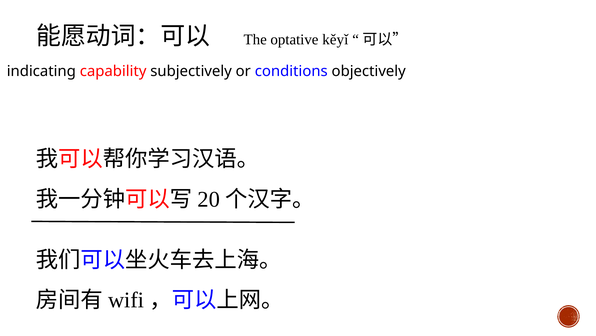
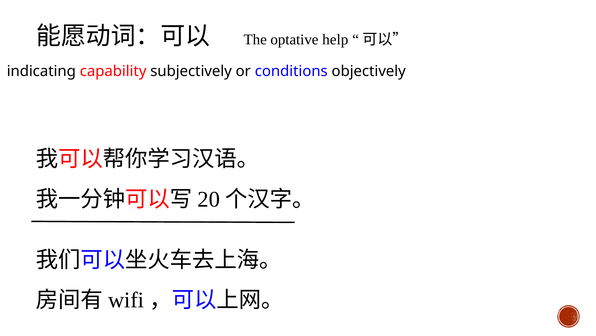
kěyǐ: kěyǐ -> help (335, 39)
